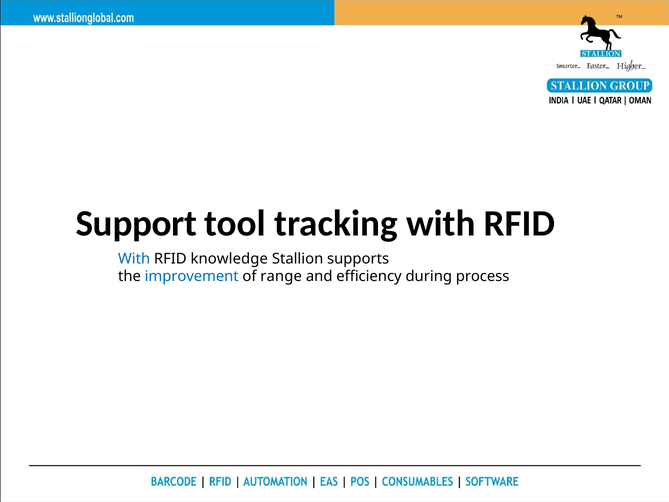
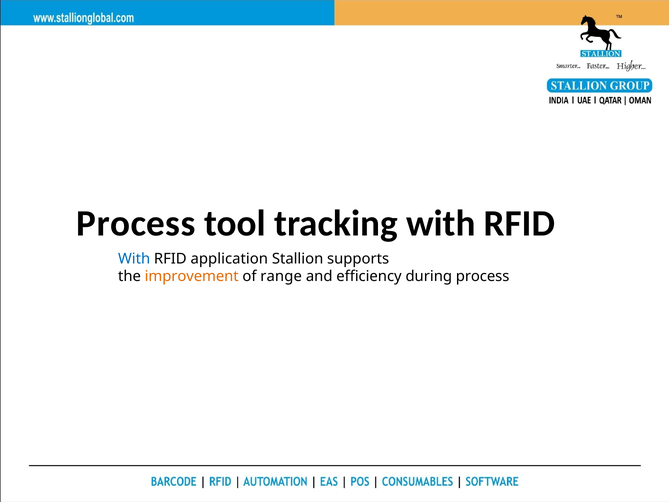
Support: Support -> Process (136, 223)
knowledge: knowledge -> application (229, 259)
improvement colour: blue -> orange (192, 276)
